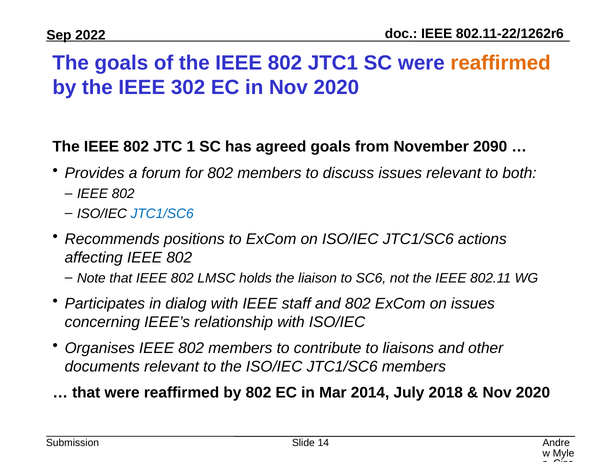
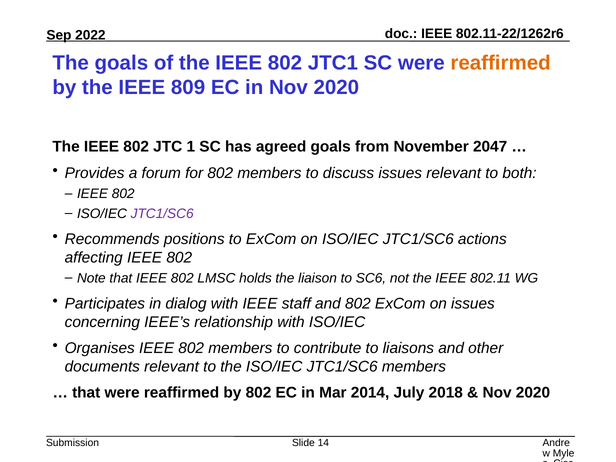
302: 302 -> 809 (188, 88)
2090: 2090 -> 2047 (490, 147)
JTC1/SC6 colour: blue -> purple (162, 214)
